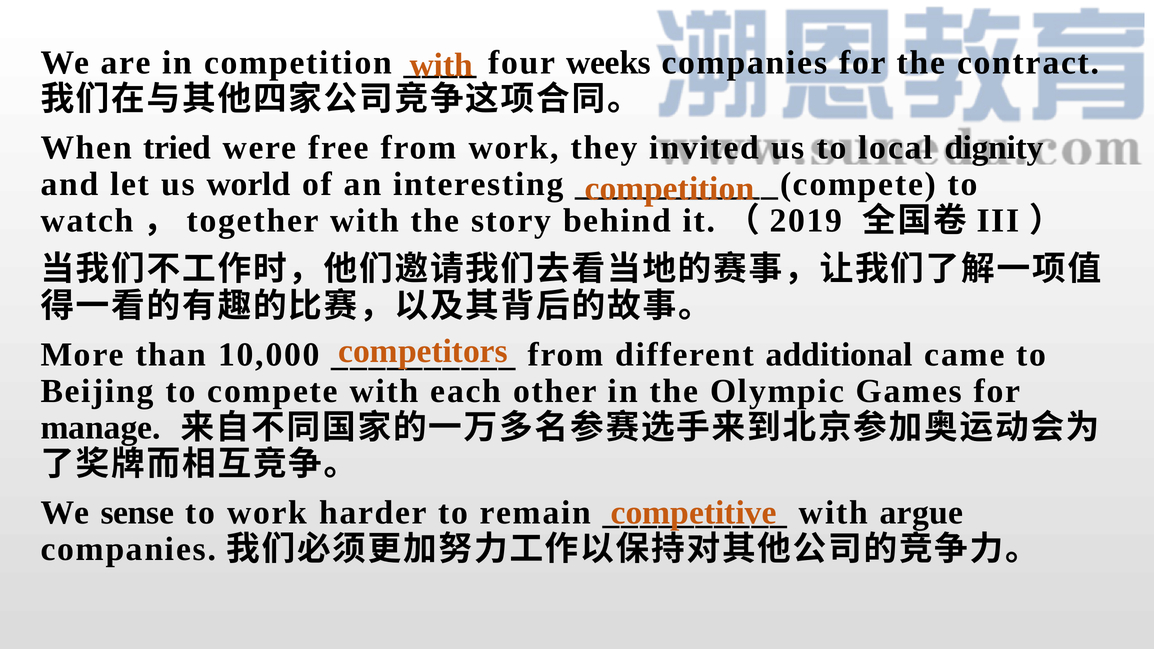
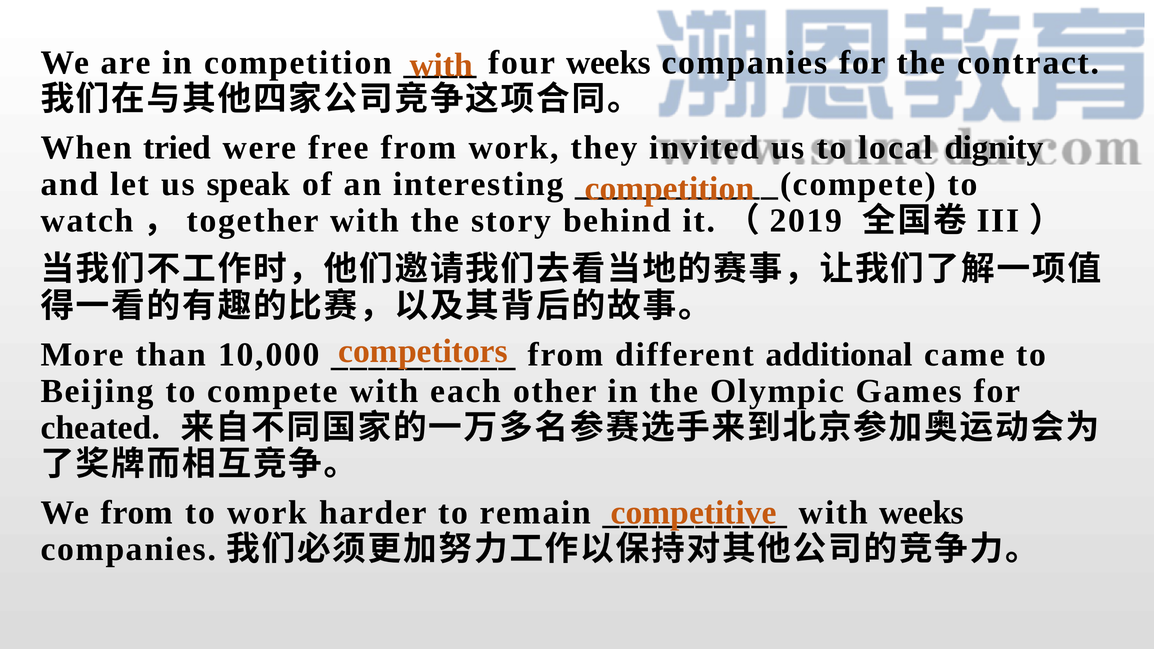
world: world -> speak (248, 184)
manage: manage -> cheated (100, 428)
We sense: sense -> from (137, 513)
with argue: argue -> weeks (922, 513)
